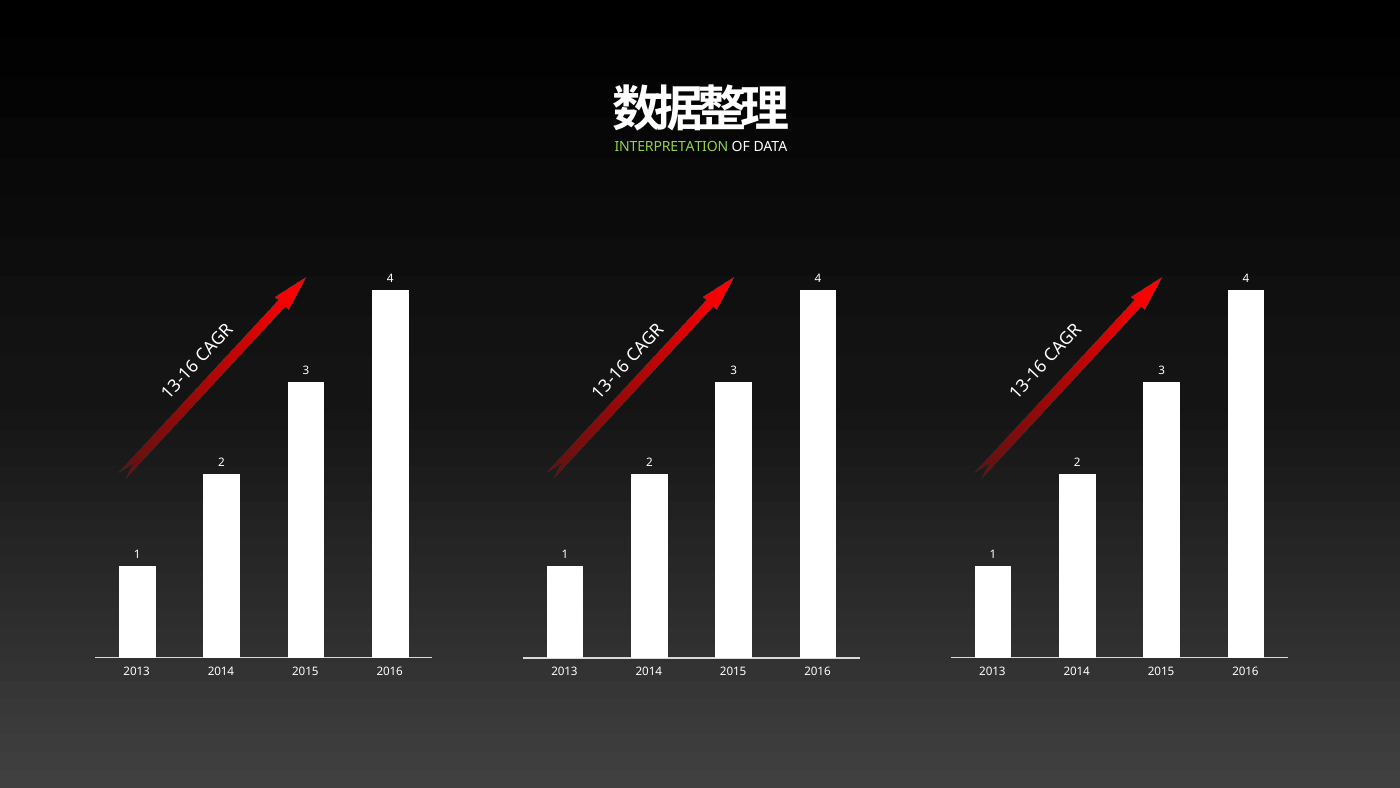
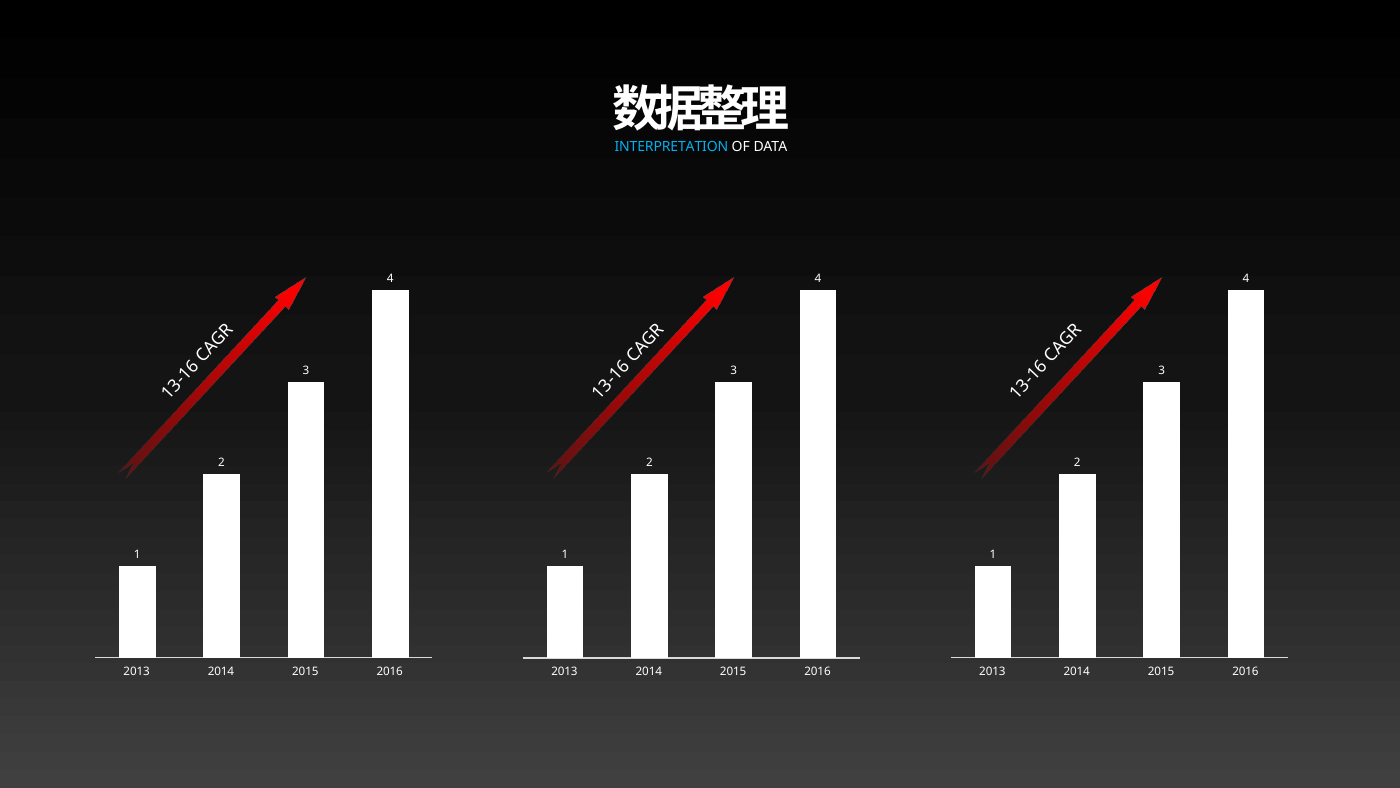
INTERPRETATION colour: light green -> light blue (671, 147)
